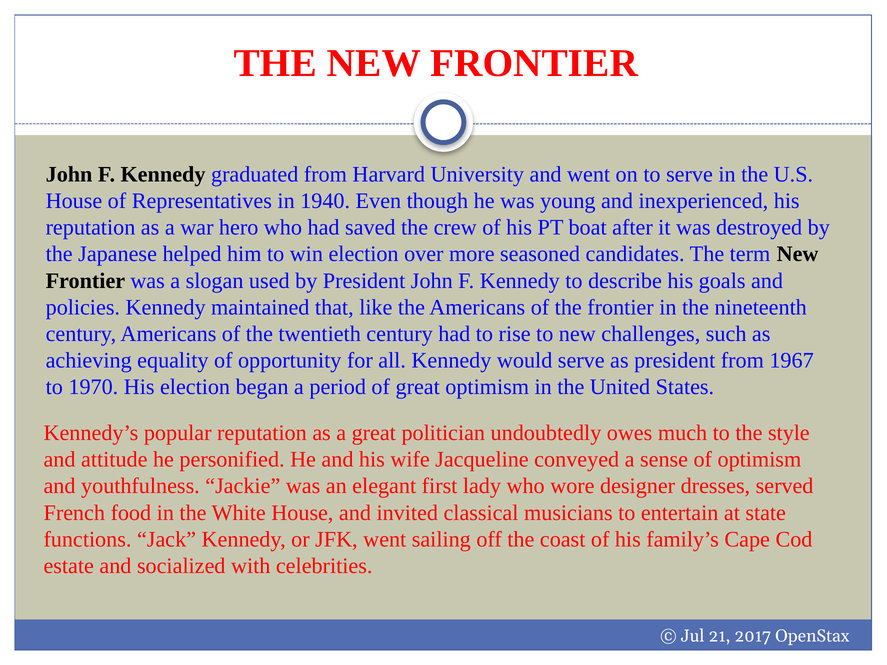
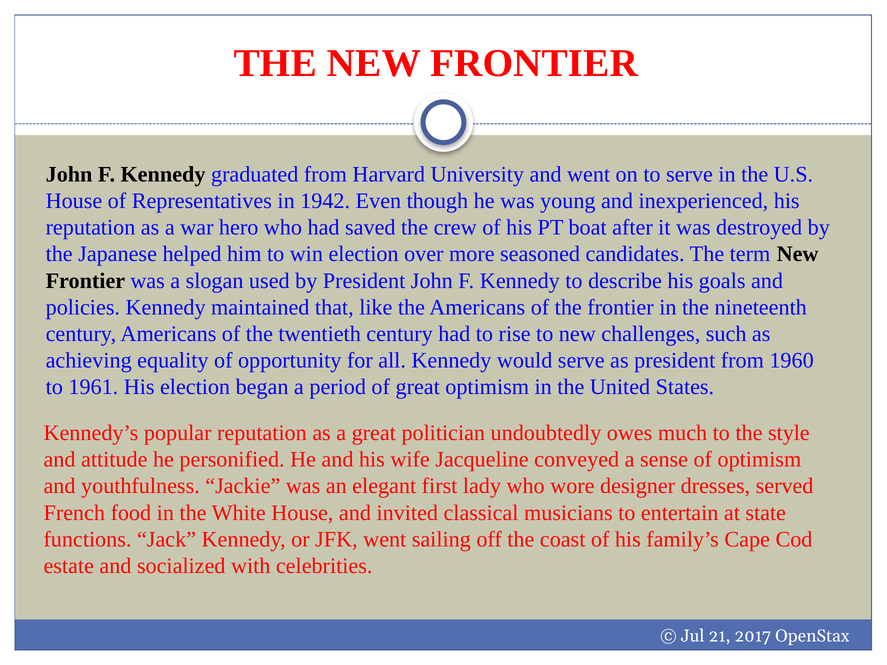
1940: 1940 -> 1942 (325, 201)
1967: 1967 -> 1960 (792, 361)
1970: 1970 -> 1961 (93, 387)
